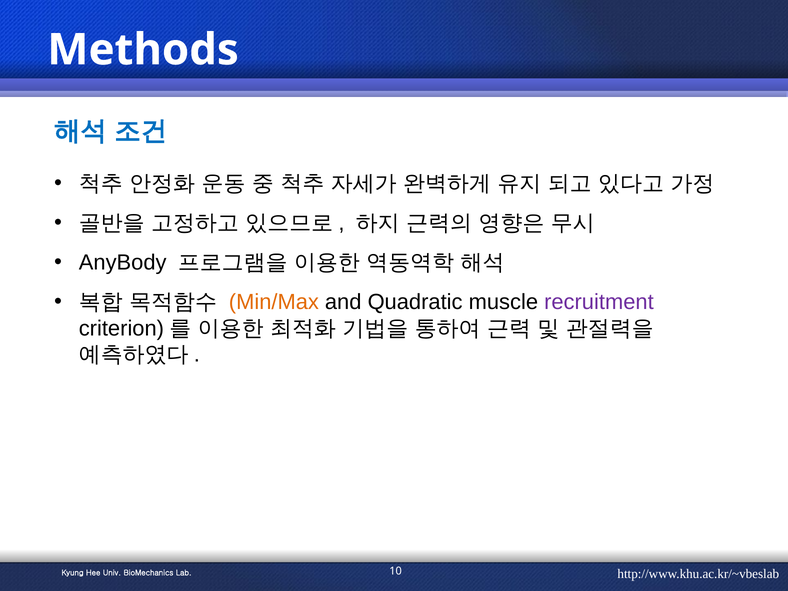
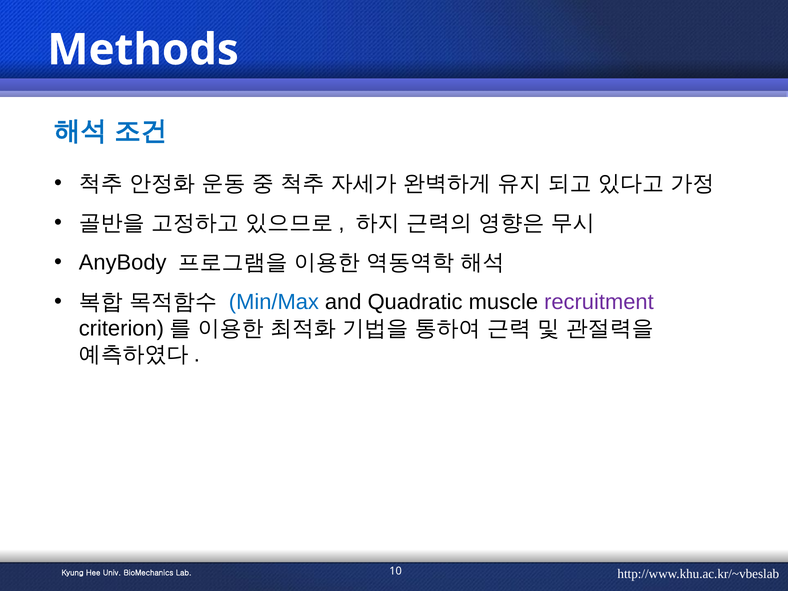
Min/Max colour: orange -> blue (274, 302)
